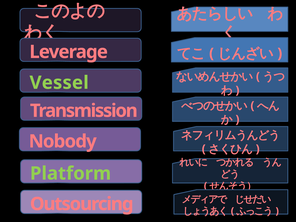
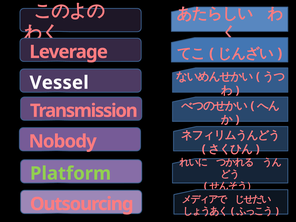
Vessel colour: light green -> white (59, 83)
